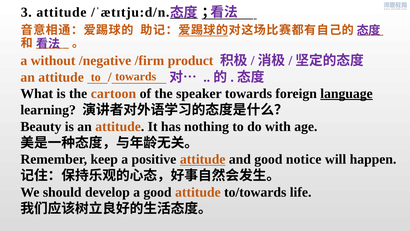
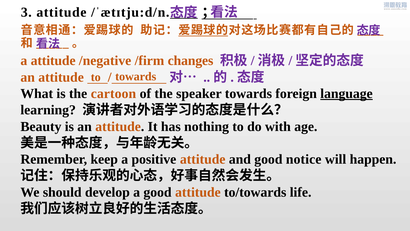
a without: without -> attitude (53, 61)
product: product -> changes (191, 61)
attitude underline: present -> none (203, 159)
